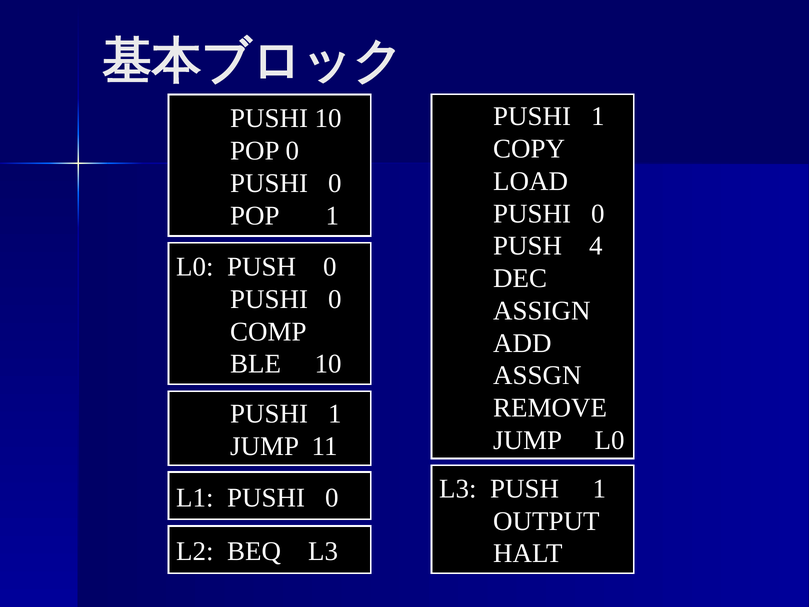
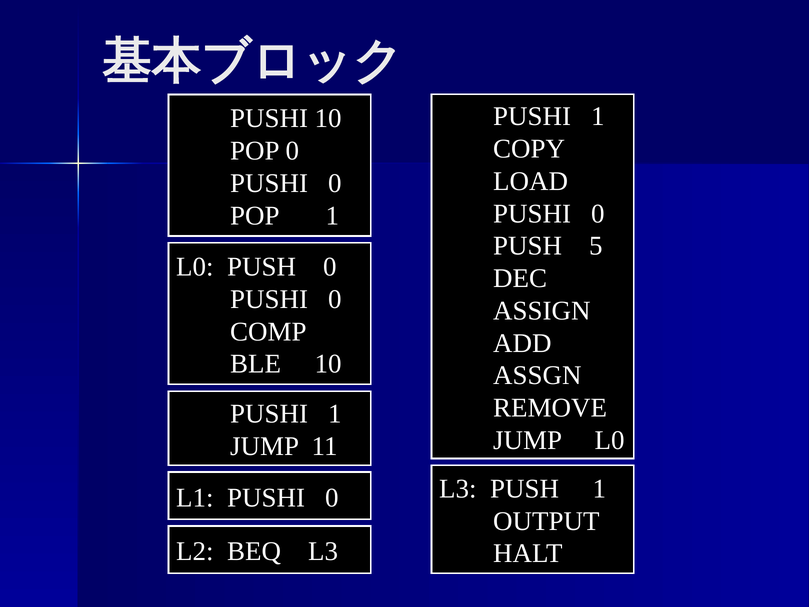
4: 4 -> 5 (596, 246)
